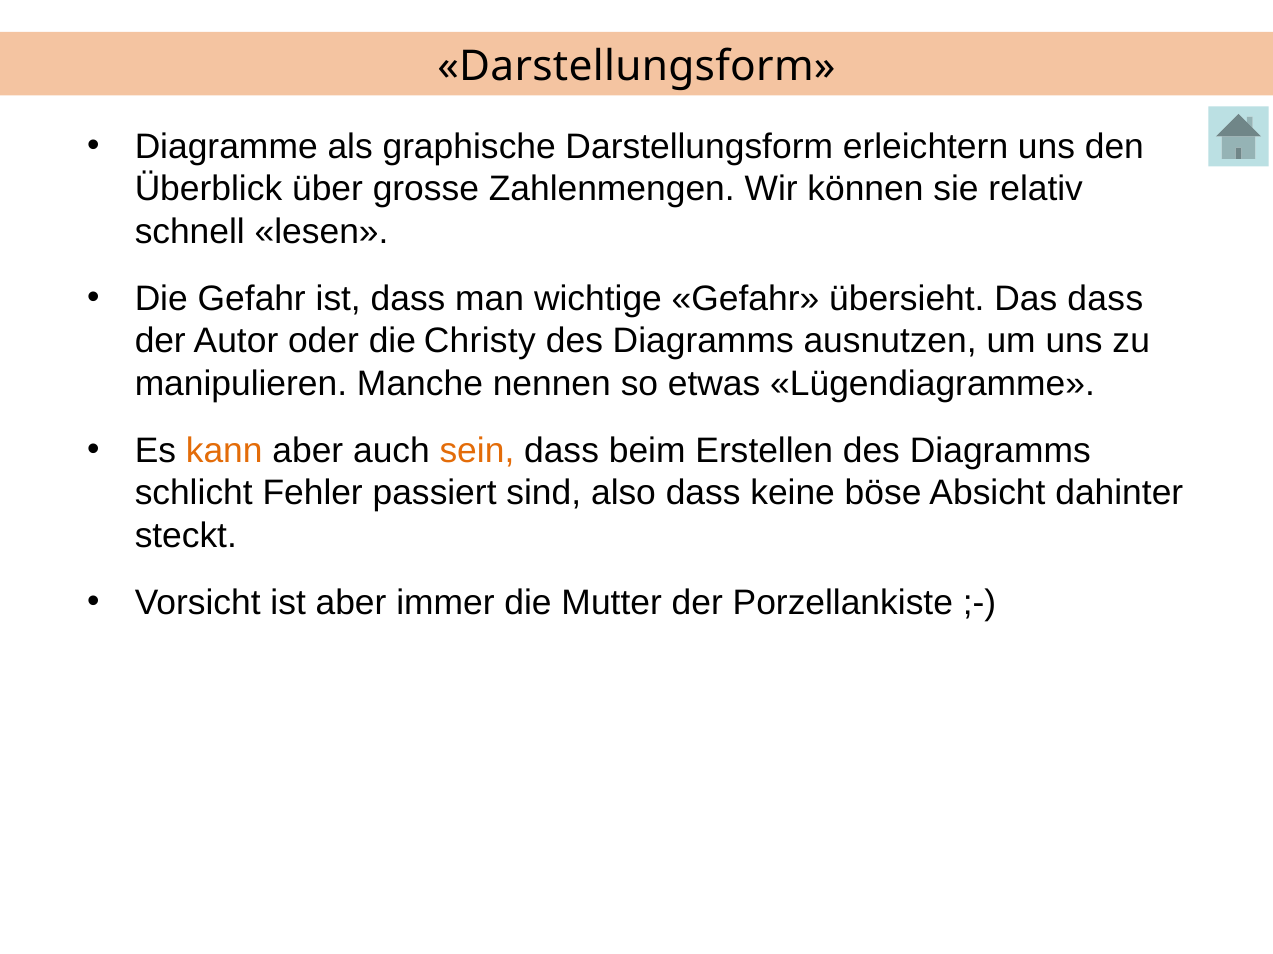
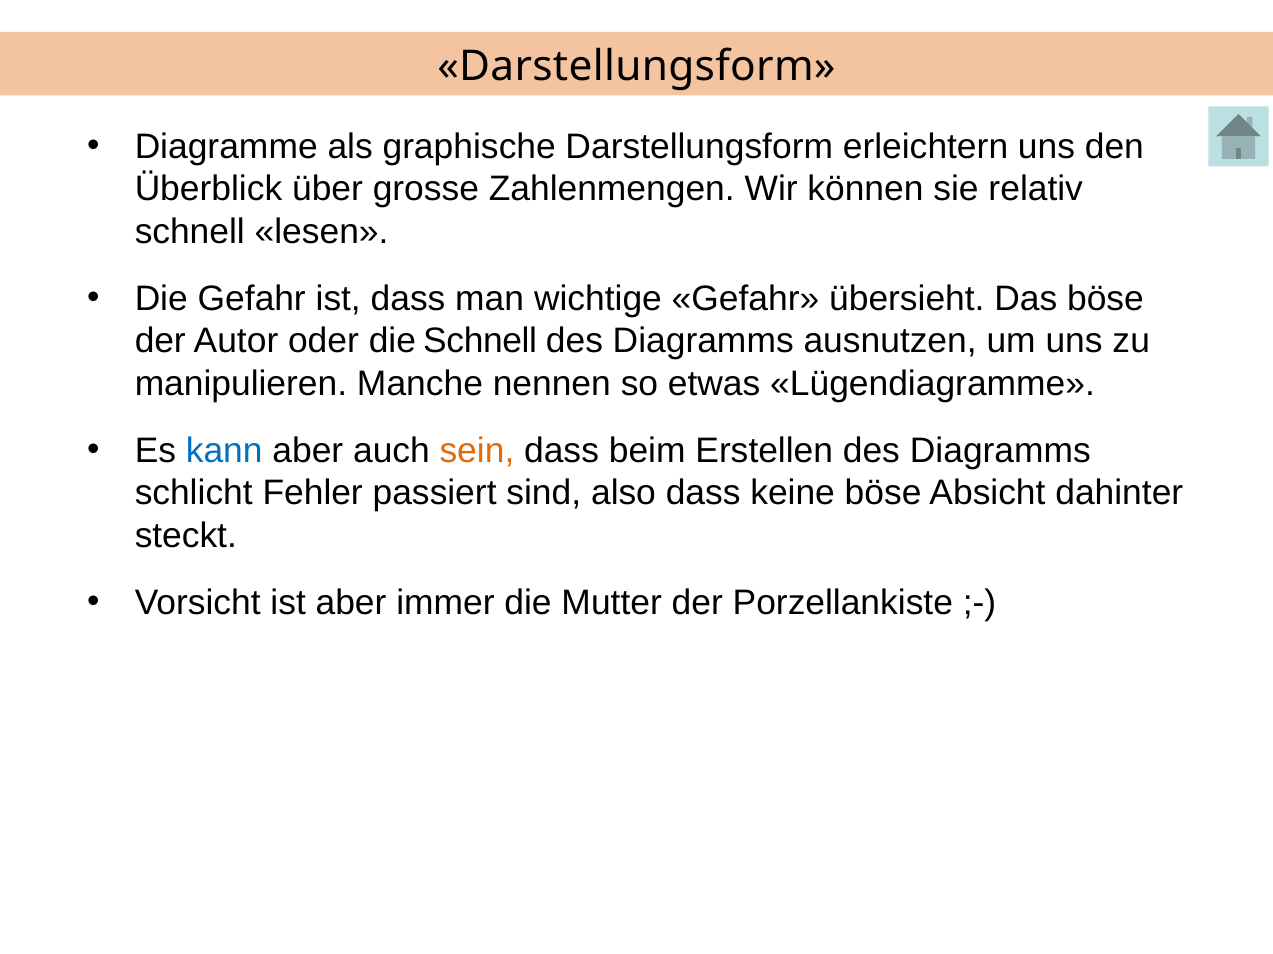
Das dass: dass -> böse (1105, 299)
die Christy: Christy -> Schnell (480, 341)
kann colour: orange -> blue (224, 451)
